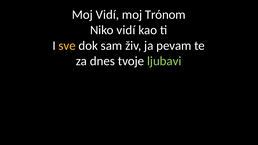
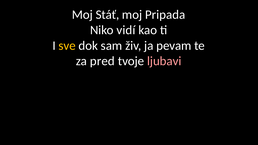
Moj Vidí: Vidí -> Stáť (107, 15)
Trónom: Trónom -> Pripada (165, 15)
dnes: dnes -> pred (102, 61)
ljubavi colour: light green -> pink (164, 61)
